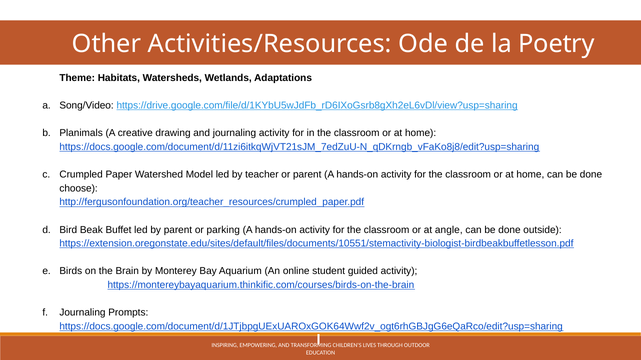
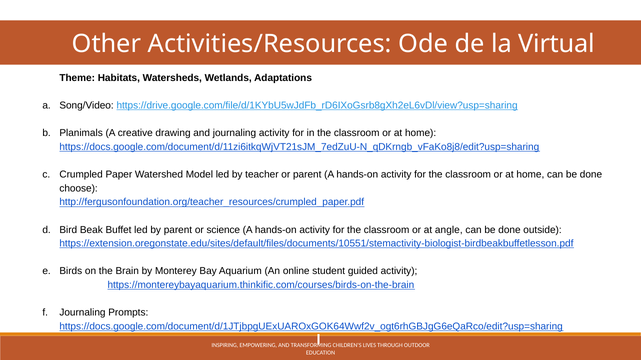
Poetry: Poetry -> Virtual (556, 44)
parking: parking -> science (223, 230)
